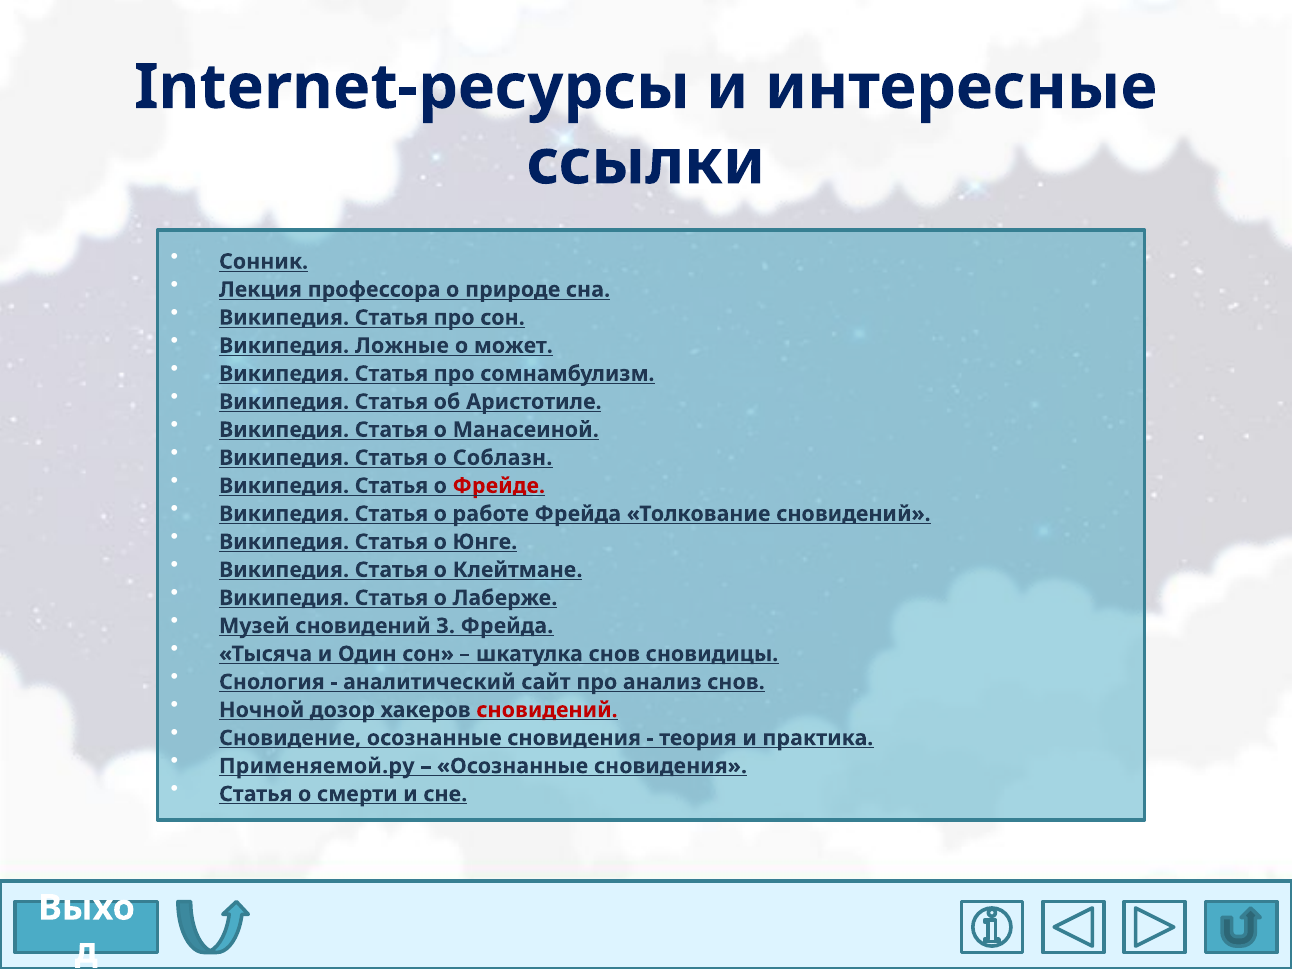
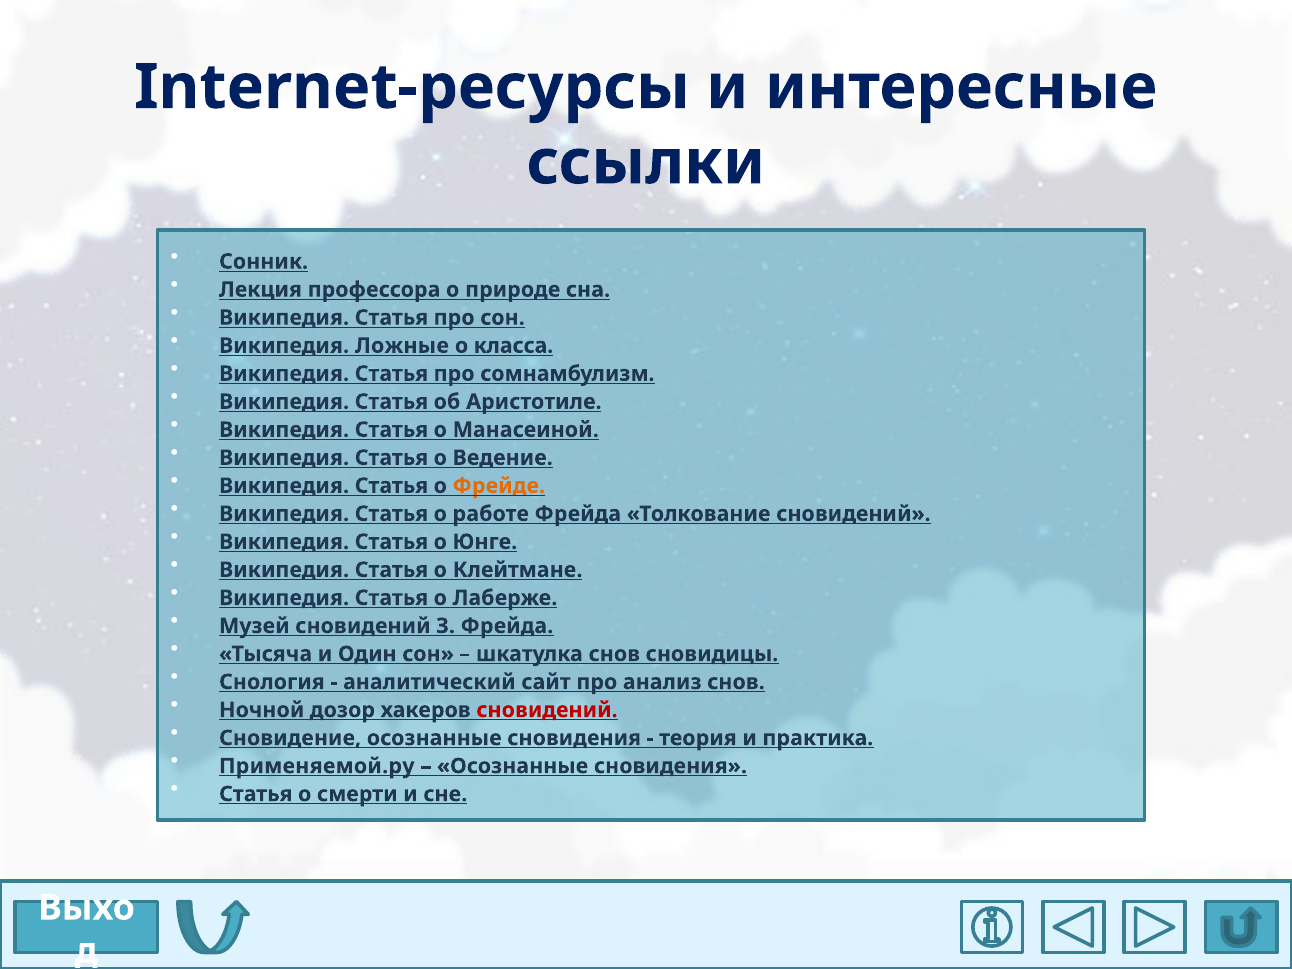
может: может -> класса (513, 346)
Соблазн: Соблазн -> Ведение (503, 458)
Фрейде colour: red -> orange (499, 486)
